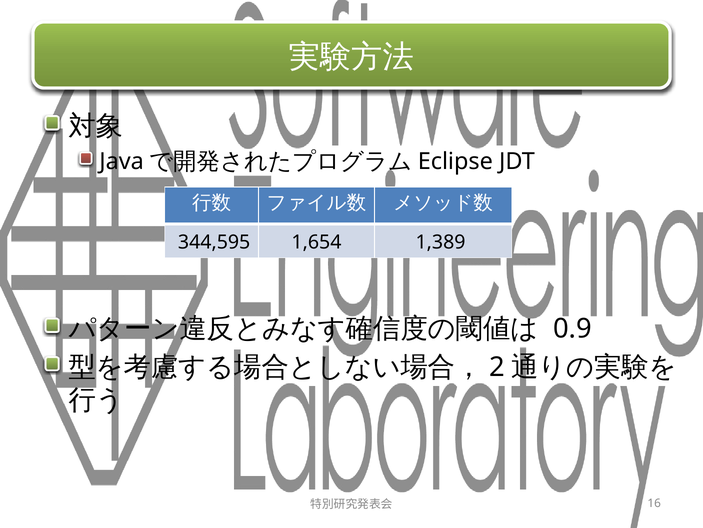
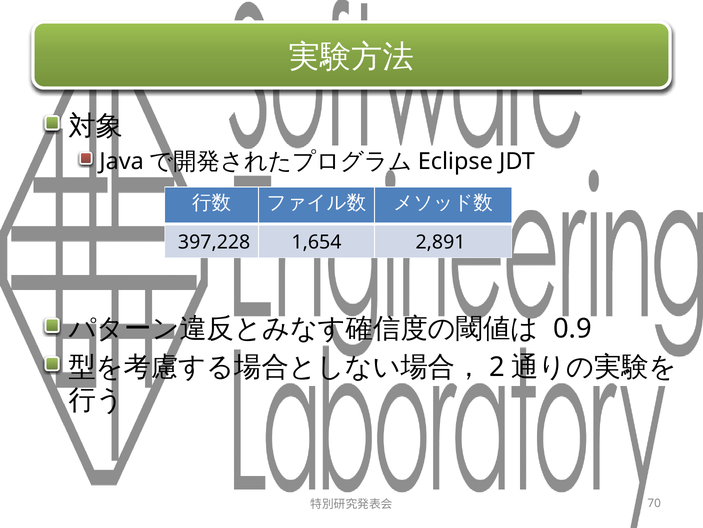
344,595: 344,595 -> 397,228 (214, 242)
1,389: 1,389 -> 2,891 (441, 242)
16: 16 -> 70 (654, 503)
